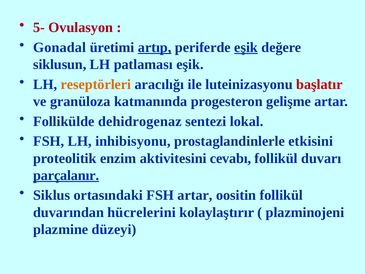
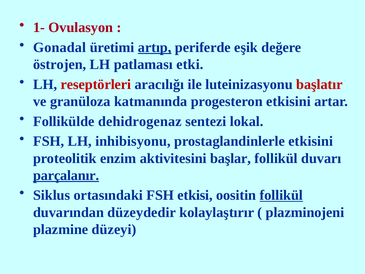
5-: 5- -> 1- (39, 27)
eşik underline: present -> none (246, 47)
siklusun: siklusun -> östrojen (60, 64)
patlaması eşik: eşik -> etki (190, 64)
reseptörleri colour: orange -> red (96, 84)
progesteron gelişme: gelişme -> etkisini (288, 101)
cevabı: cevabı -> başlar (231, 158)
FSH artar: artar -> etkisi (195, 195)
follikül underline: none -> present (281, 195)
hücrelerini: hücrelerini -> düzeydedir (142, 212)
